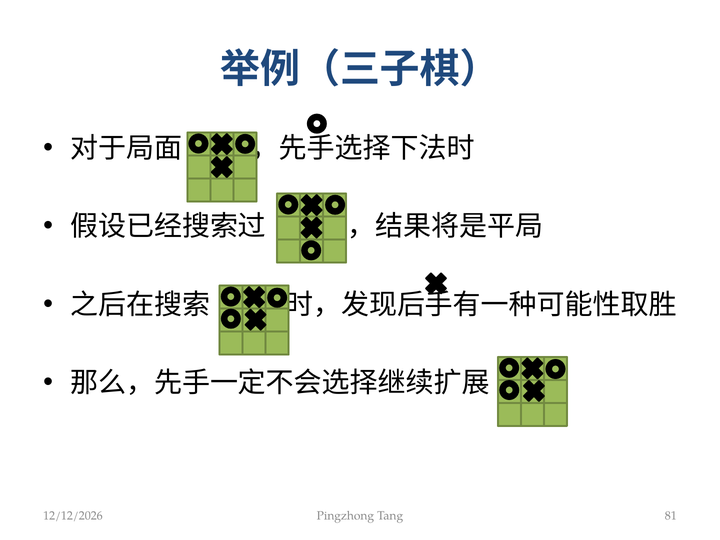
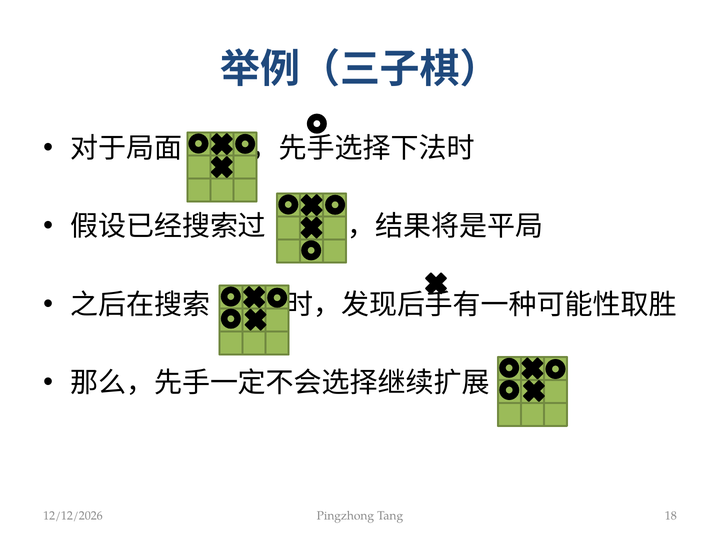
81: 81 -> 18 (671, 516)
